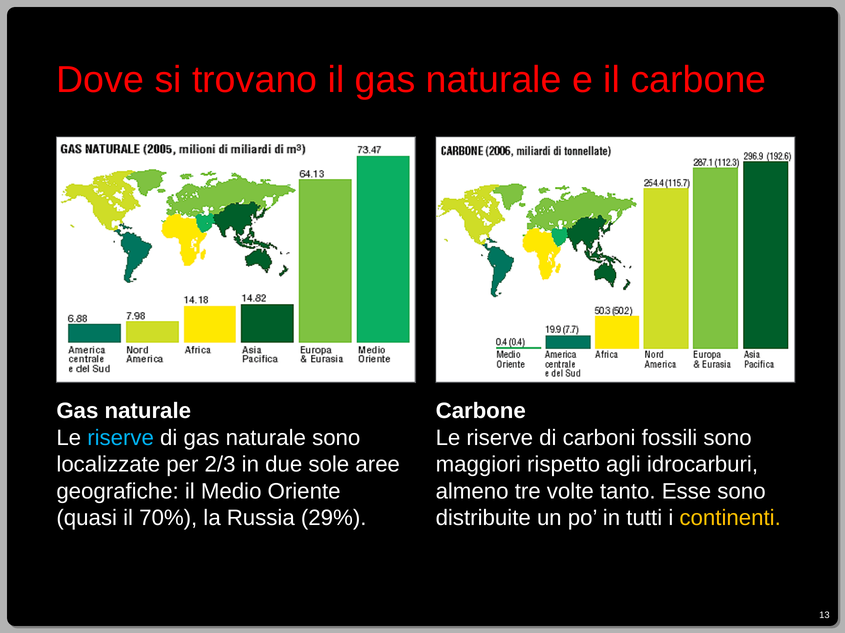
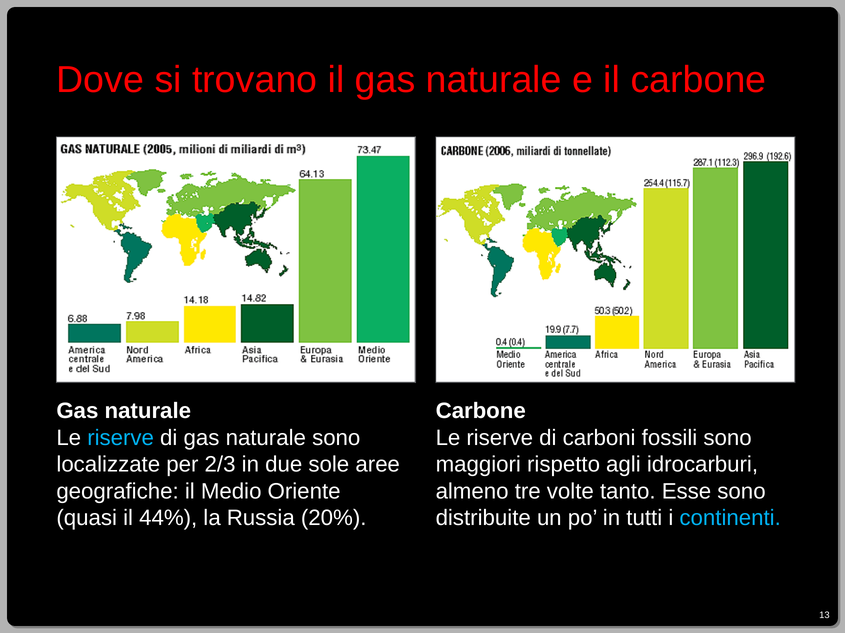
70%: 70% -> 44% (168, 519)
29%: 29% -> 20% (334, 519)
continenti colour: yellow -> light blue (730, 519)
